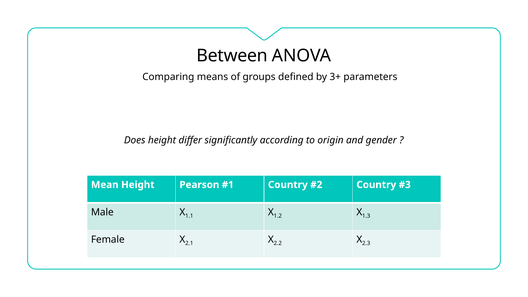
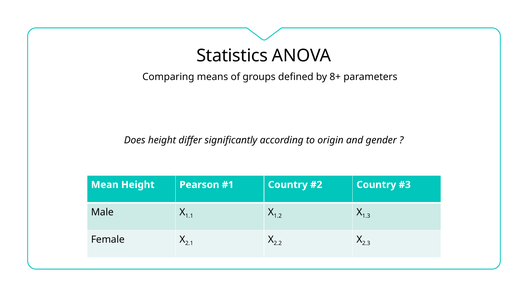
Between: Between -> Statistics (232, 56)
3+: 3+ -> 8+ (335, 77)
